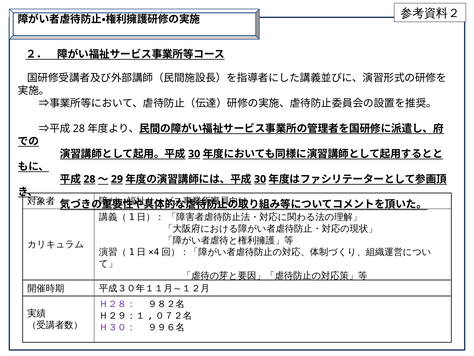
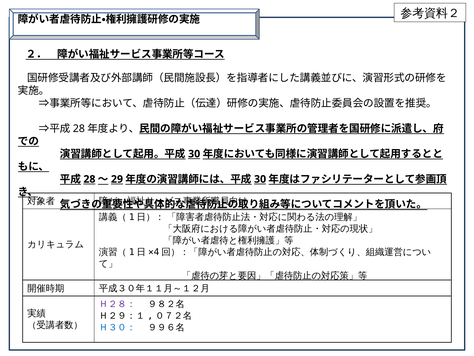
Ｈ３０： colour: purple -> blue (117, 327)
